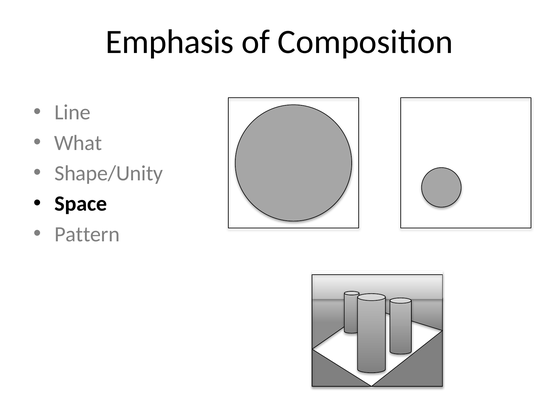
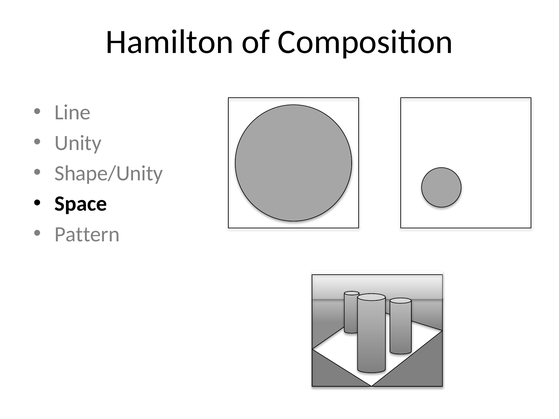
Emphasis: Emphasis -> Hamilton (170, 42)
What: What -> Unity (78, 143)
